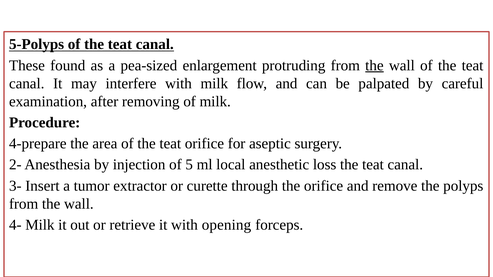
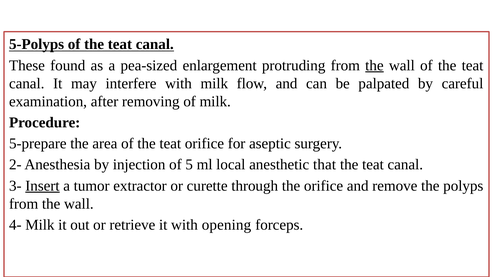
4-prepare: 4-prepare -> 5-prepare (38, 144)
loss: loss -> that (325, 165)
Insert underline: none -> present (42, 186)
